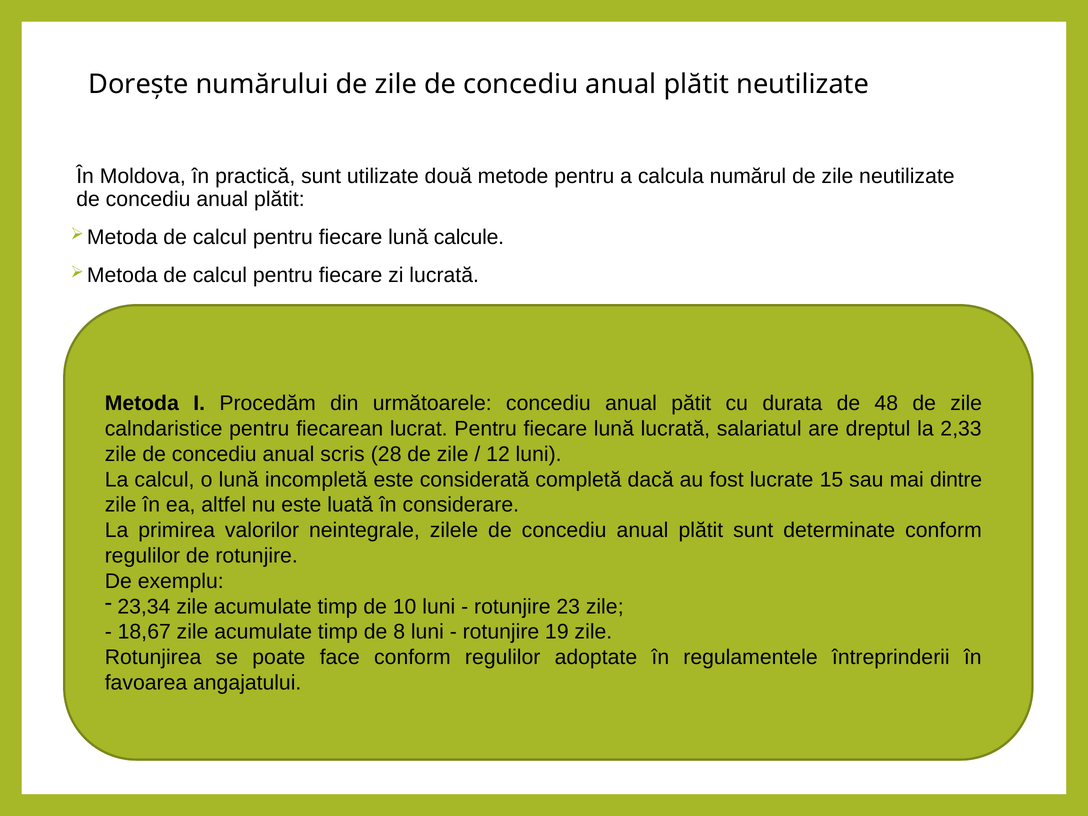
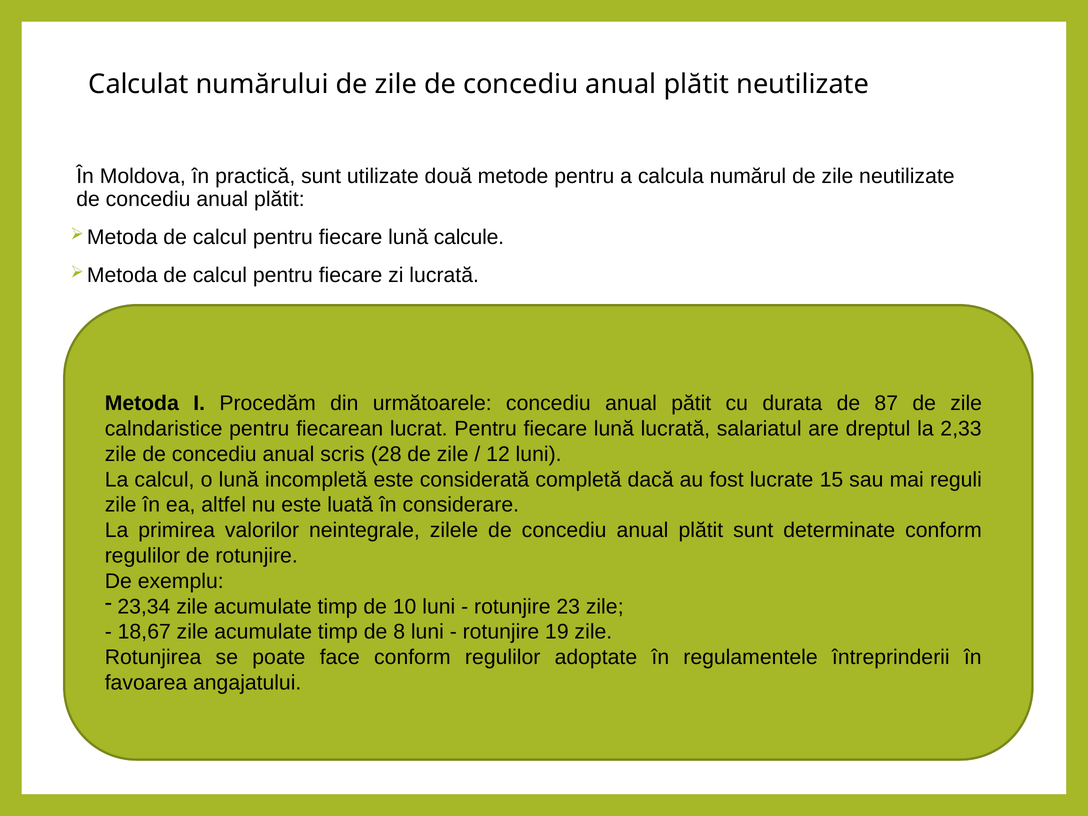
Dorește: Dorește -> Calculat (139, 84)
48: 48 -> 87 (886, 403)
dintre: dintre -> reguli (956, 480)
